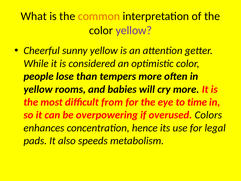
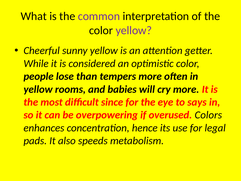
common colour: orange -> purple (99, 16)
from: from -> since (112, 102)
time: time -> says (197, 102)
